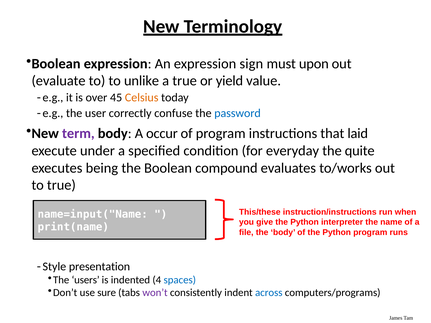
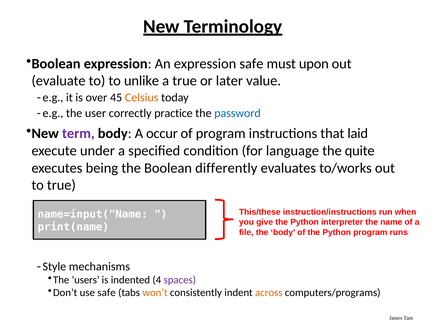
expression sign: sign -> safe (251, 64)
yield: yield -> later (229, 81)
confuse: confuse -> practice (173, 113)
everyday: everyday -> language (292, 151)
compound: compound -> differently (226, 168)
presentation: presentation -> mechanisms (99, 267)
spaces colour: blue -> purple (180, 280)
use sure: sure -> safe (107, 293)
won’t colour: purple -> orange (155, 293)
across colour: blue -> orange (269, 293)
